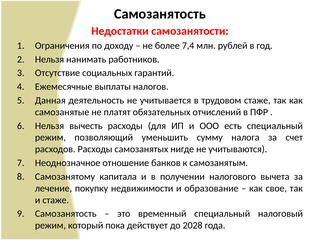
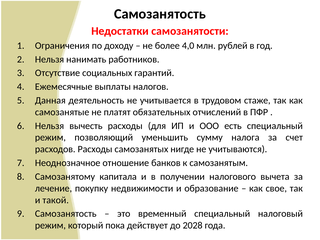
7,4: 7,4 -> 4,0 (188, 46)
и стаже: стаже -> такой (56, 200)
